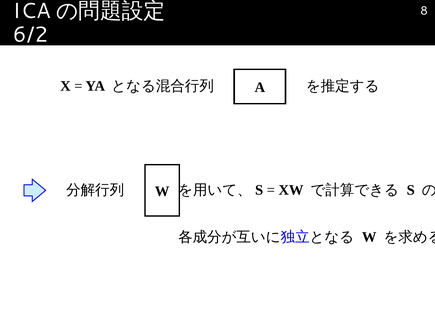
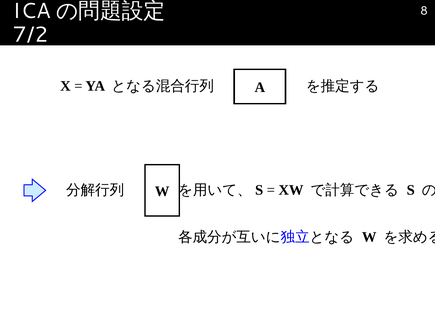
6/2: 6/2 -> 7/2 (31, 34)
